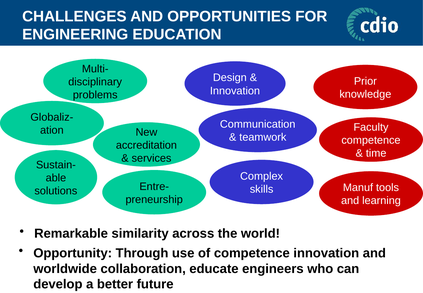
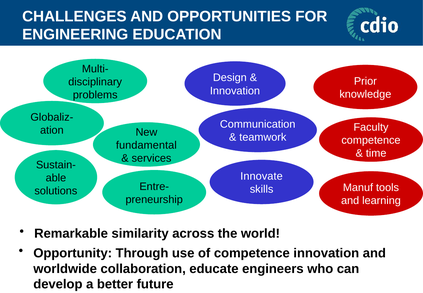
accreditation: accreditation -> fundamental (146, 145)
Complex: Complex -> Innovate (262, 176)
